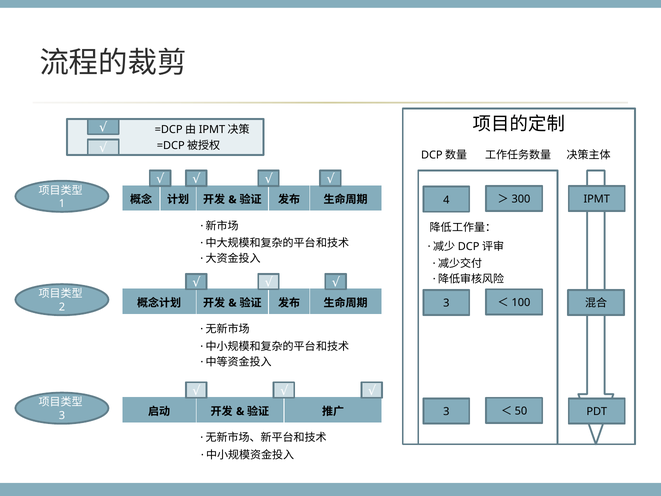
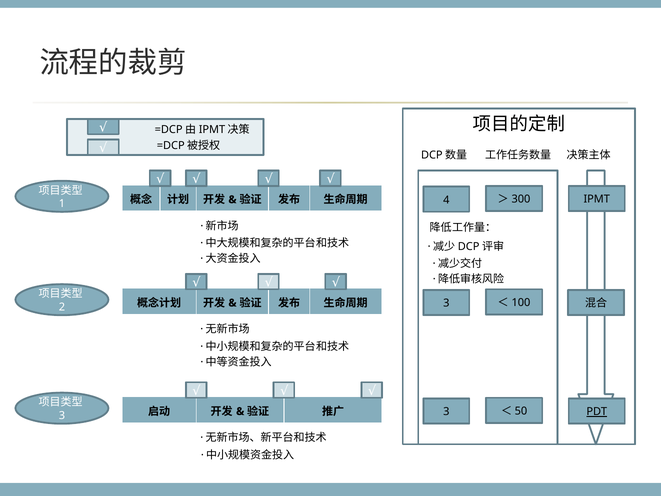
PDT underline: none -> present (597, 412)
